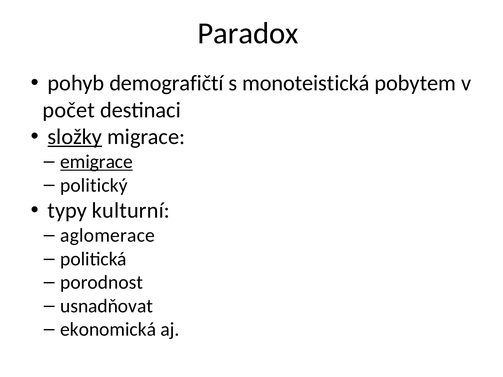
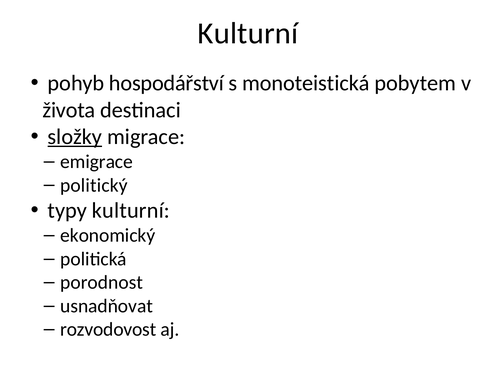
Paradox: Paradox -> Kulturní (248, 34)
demografičtí: demografičtí -> hospodářství (166, 83)
počet: počet -> života (69, 110)
emigrace underline: present -> none (97, 162)
aglomerace: aglomerace -> ekonomický (108, 236)
ekonomická: ekonomická -> rozvodovost (108, 330)
